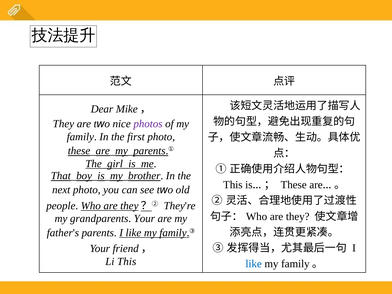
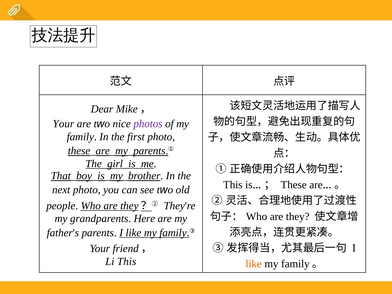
They: They -> Your (63, 124)
grandparents Your: Your -> Here (144, 219)
like colour: blue -> orange (254, 264)
